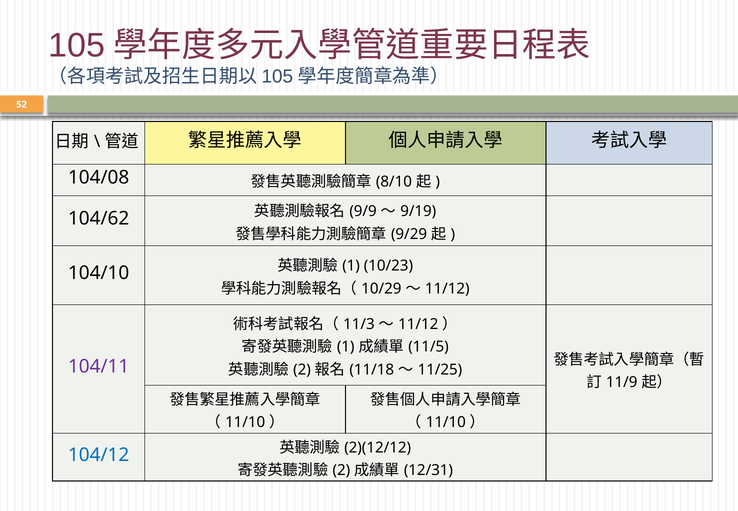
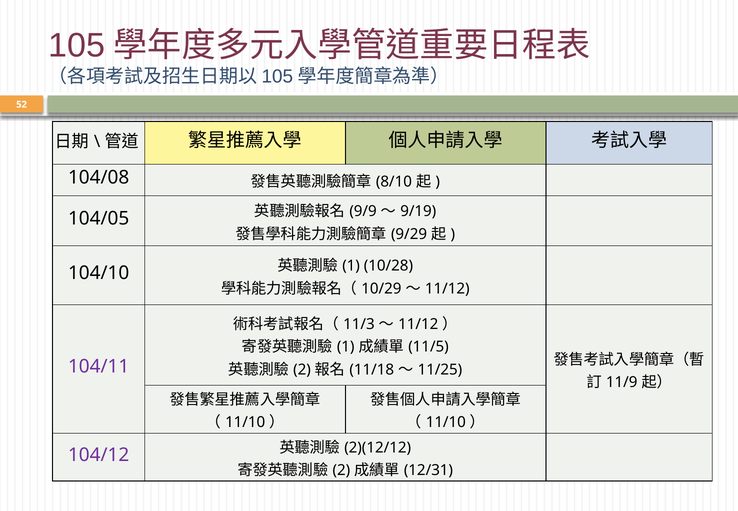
104/62: 104/62 -> 104/05 (99, 218)
10/23: 10/23 -> 10/28 (388, 266)
104/12 colour: blue -> purple (99, 455)
